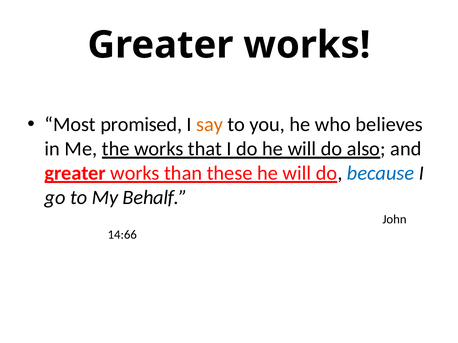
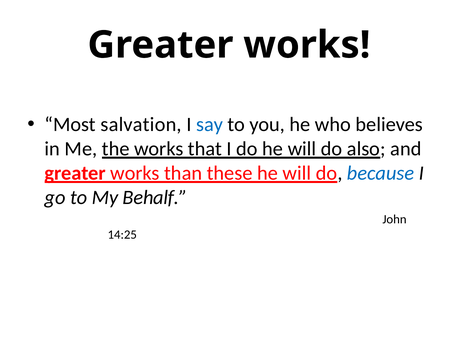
promised: promised -> salvation (141, 125)
say colour: orange -> blue (210, 125)
14:66: 14:66 -> 14:25 (122, 235)
